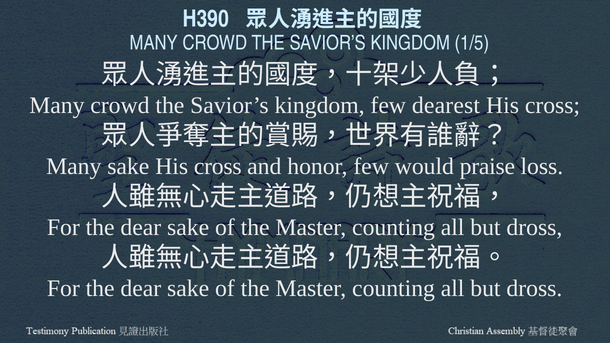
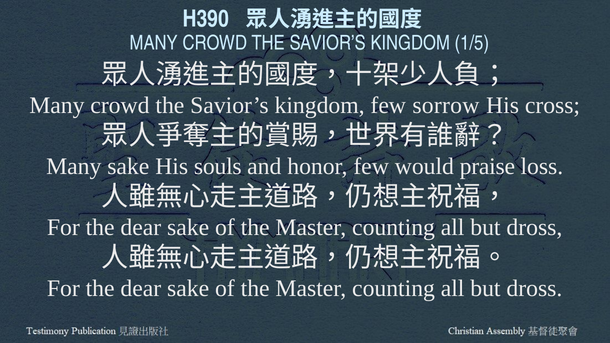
dearest: dearest -> sorrow (446, 105)
cross: cross -> souls (218, 166)
